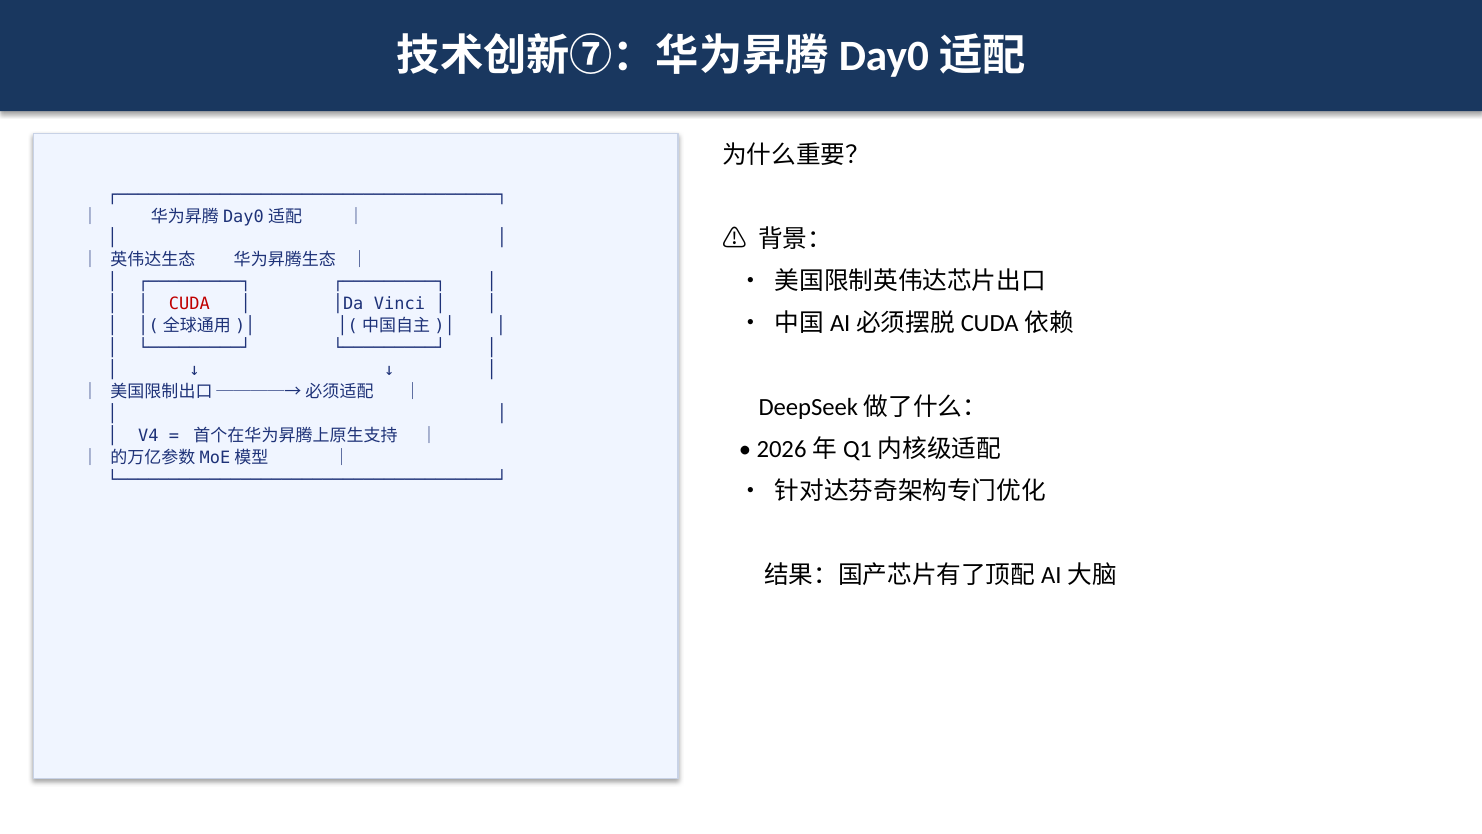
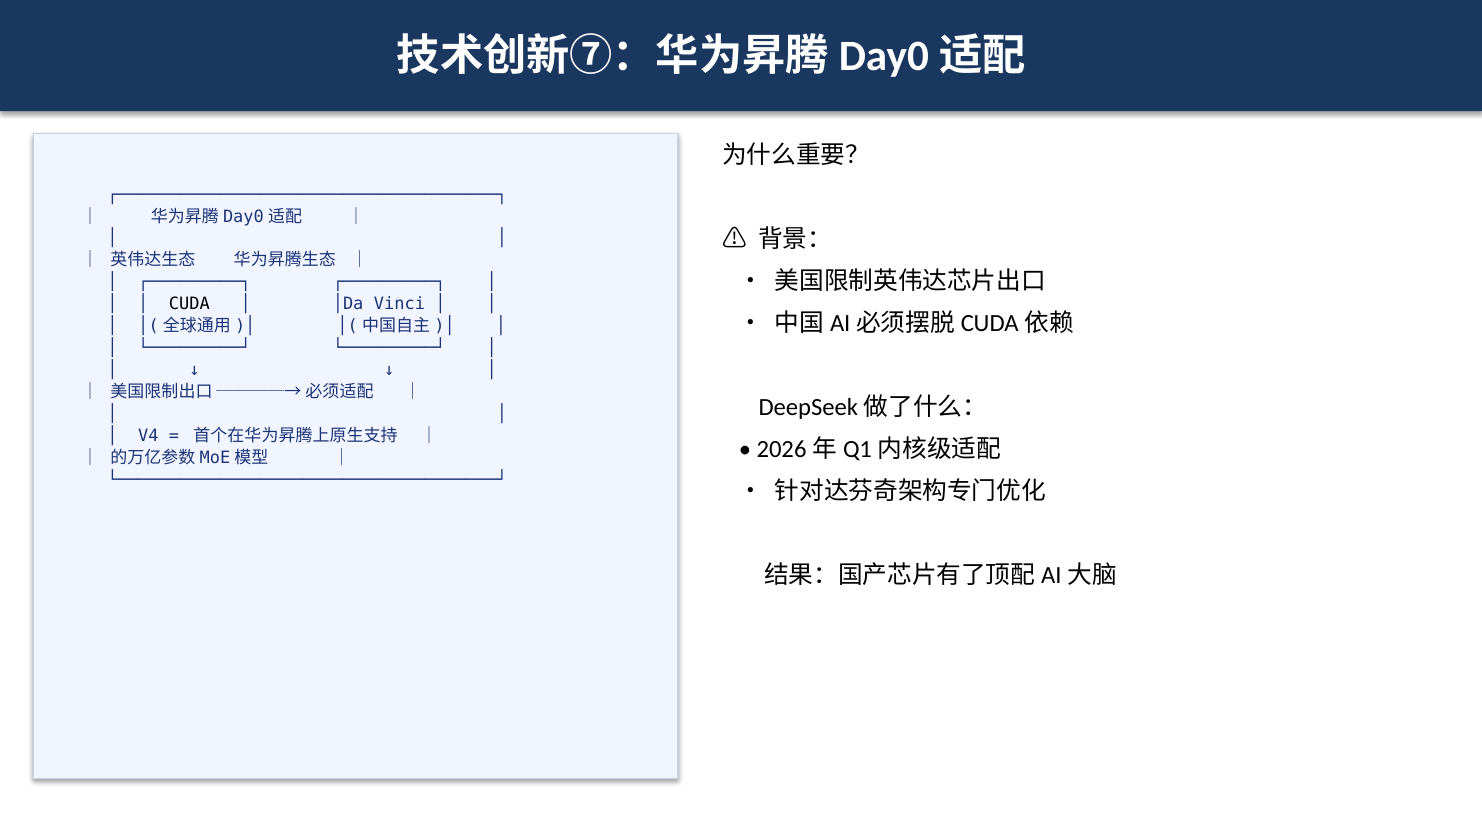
CUDA colour: red -> black (189, 304)
